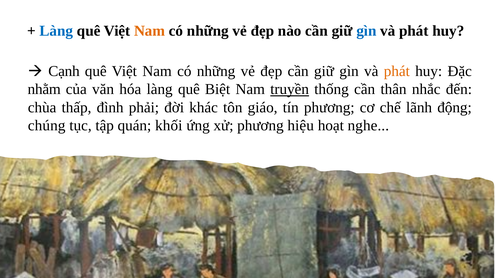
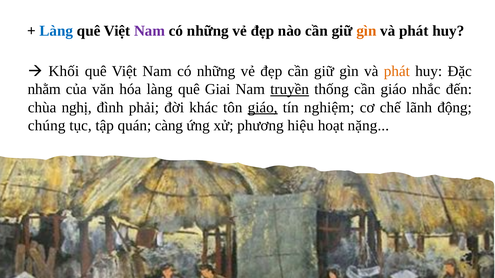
Nam colour: orange -> purple (150, 31)
gìn colour: blue -> orange (366, 31)
Cạnh: Cạnh -> Khối (64, 71)
Biệt: Biệt -> Giai (218, 89)
cần thân: thân -> giáo (394, 89)
thấp: thấp -> nghị (77, 108)
giáo underline: none -> present (263, 108)
tín phương: phương -> nghiệm (329, 108)
khối: khối -> càng (169, 126)
nghe: nghe -> nặng (368, 126)
